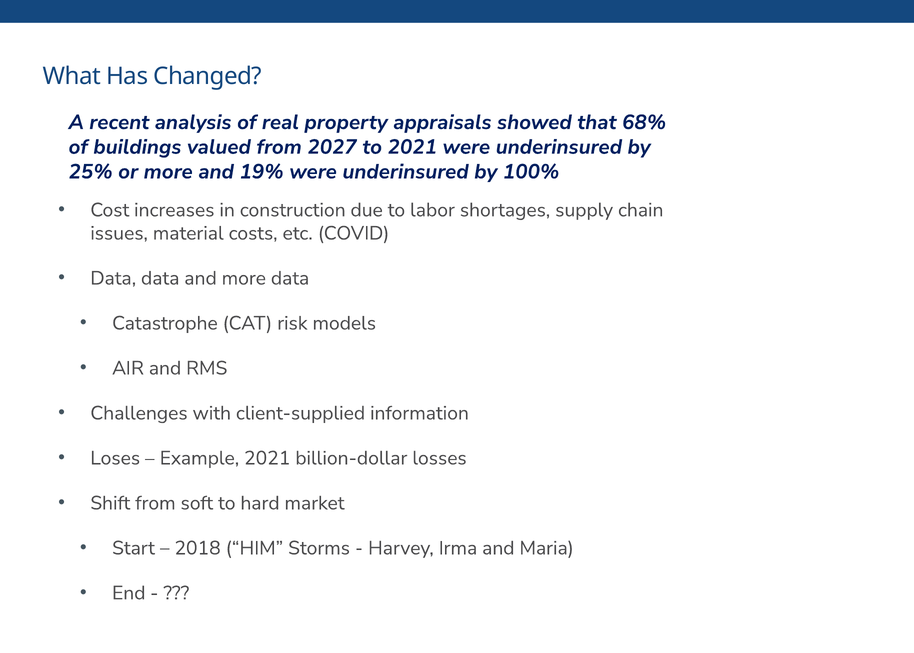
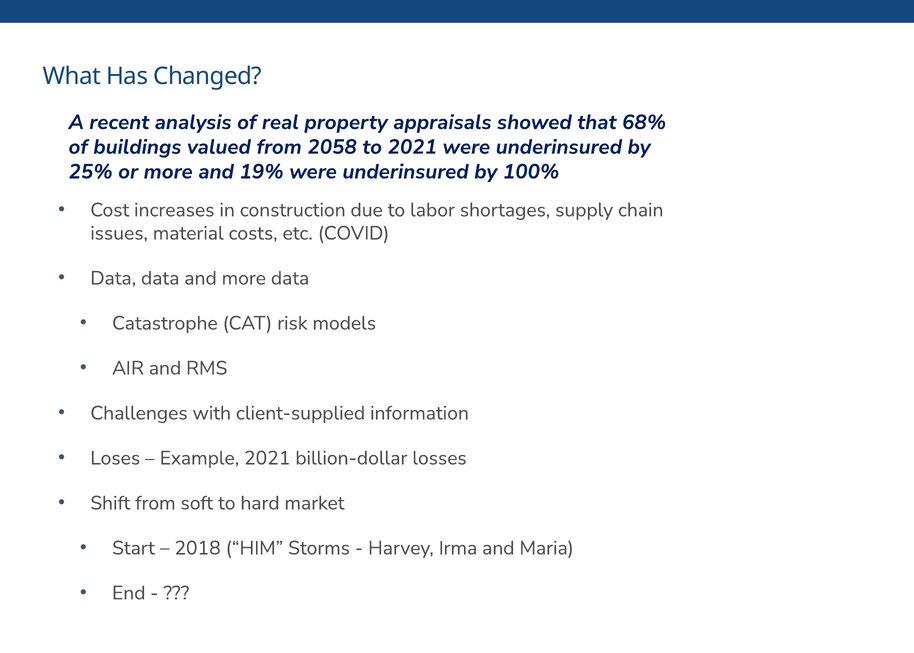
2027: 2027 -> 2058 (332, 147)
